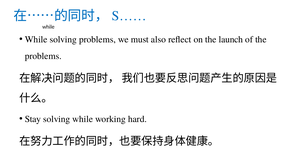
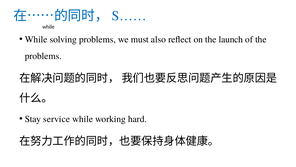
Stay solving: solving -> service (57, 119)
